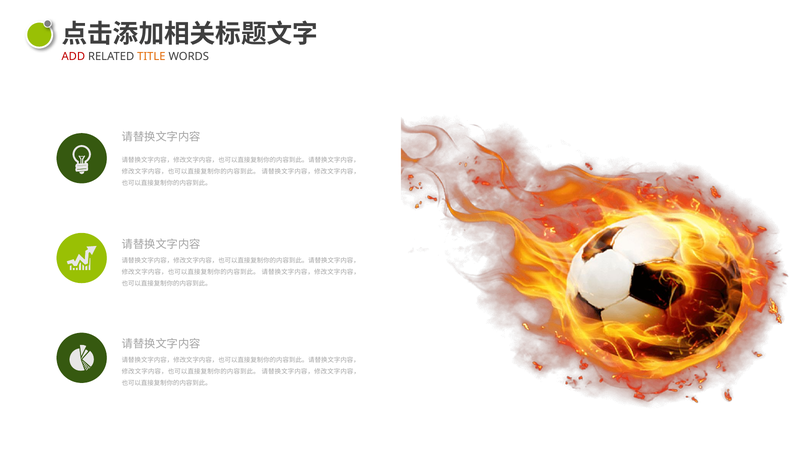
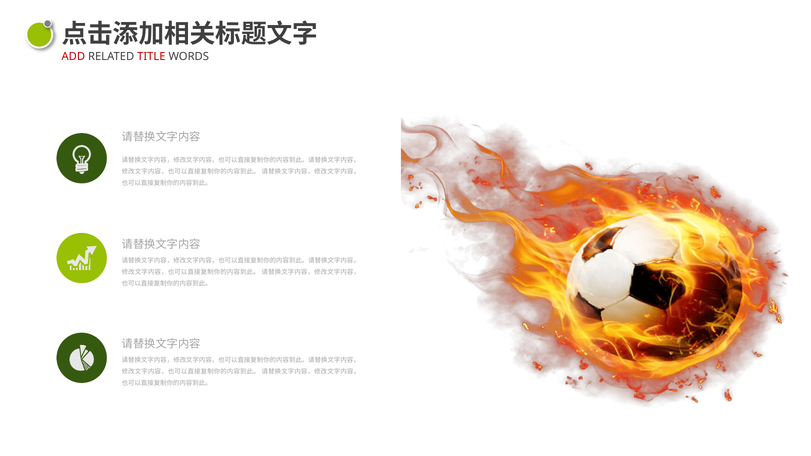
TITLE colour: orange -> red (151, 57)
